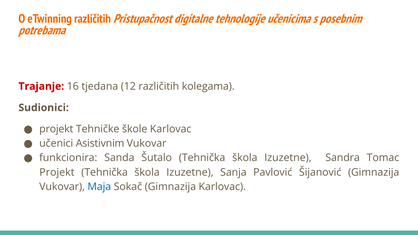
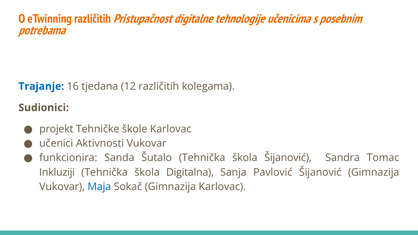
Trajanje colour: red -> blue (41, 86)
Asistivnim: Asistivnim -> Aktivnosti (100, 144)
Šutalo Tehnička škola Izuzetne: Izuzetne -> Šijanović (288, 158)
Projekt: Projekt -> Inkluziji (57, 172)
Izuzetne: Izuzetne -> Digitalna (190, 172)
